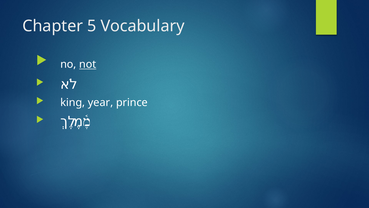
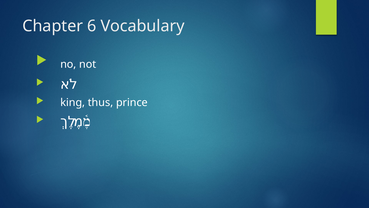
5: 5 -> 6 (92, 26)
not underline: present -> none (88, 64)
year: year -> thus (101, 102)
